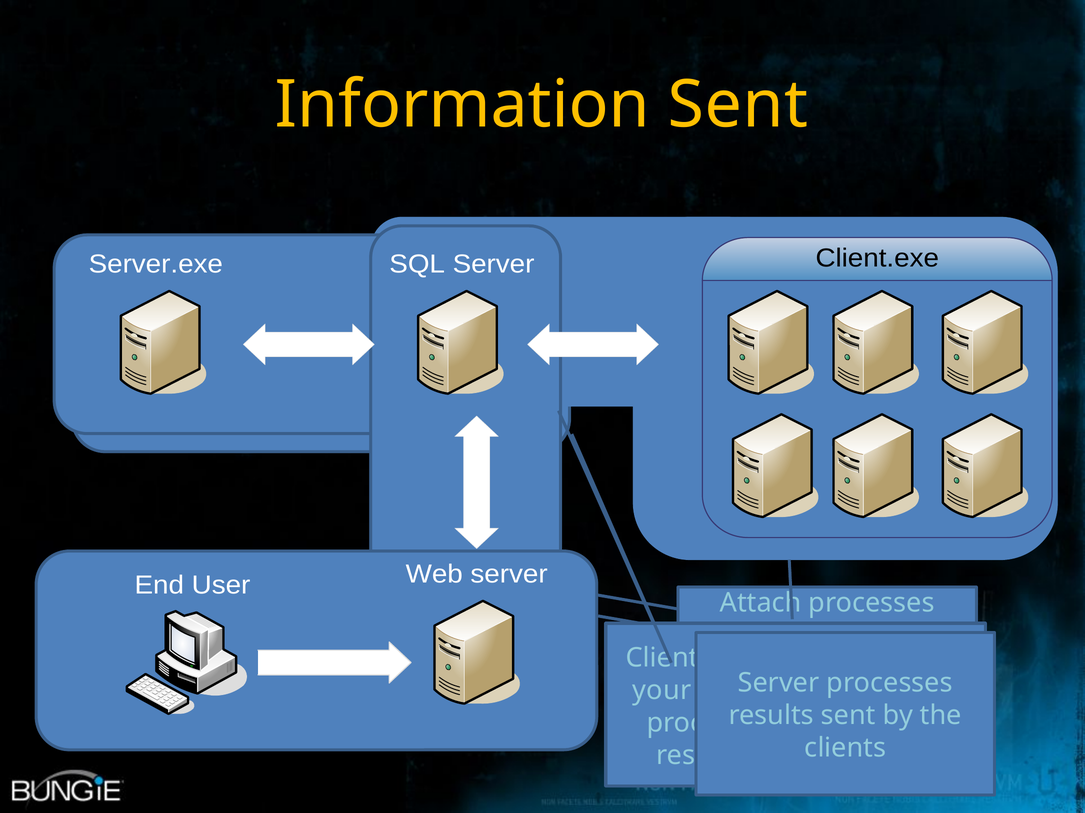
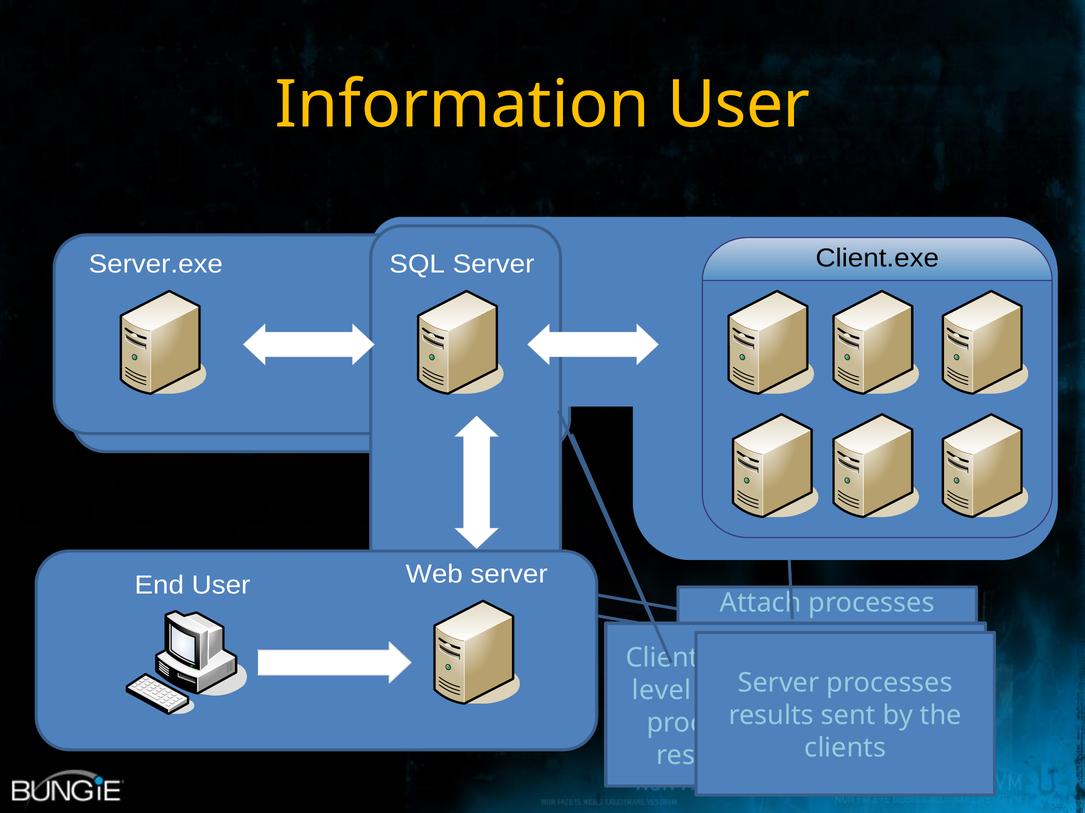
Information Sent: Sent -> User (739, 105)
your: your -> level (662, 691)
